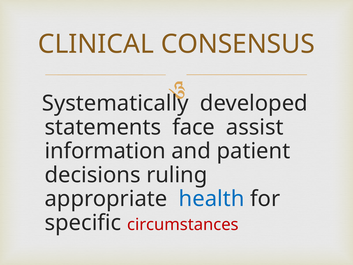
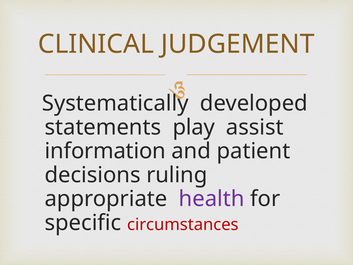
CONSENSUS: CONSENSUS -> JUDGEMENT (238, 44)
face: face -> play (194, 127)
health colour: blue -> purple (212, 199)
